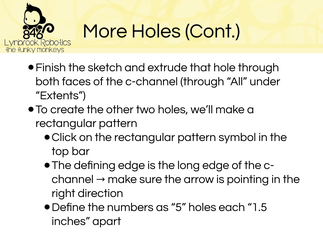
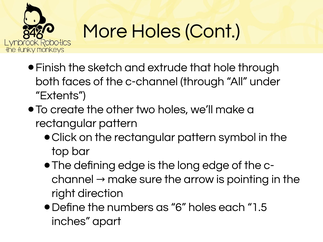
5: 5 -> 6 (179, 207)
